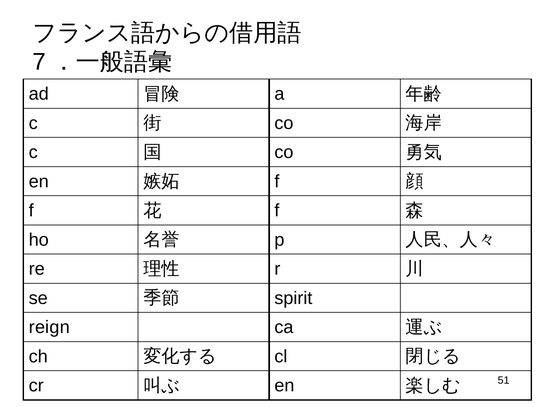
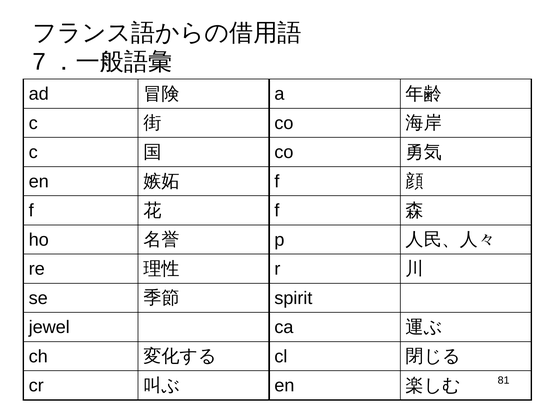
reign: reign -> jewel (49, 327)
51: 51 -> 81 (504, 380)
